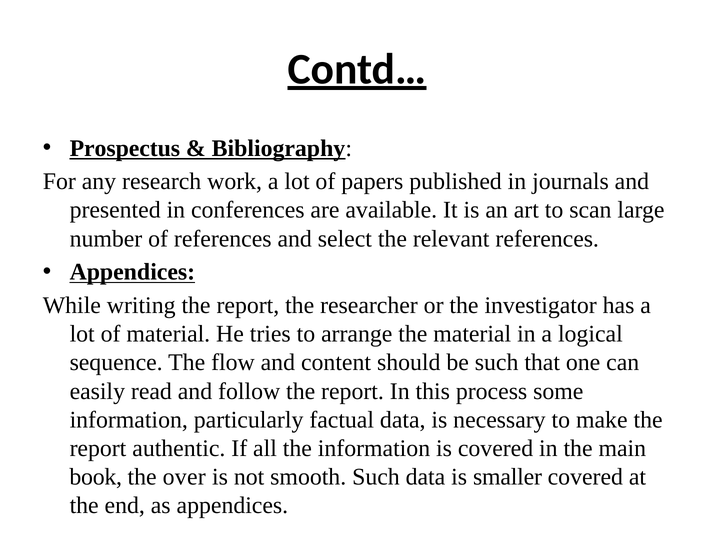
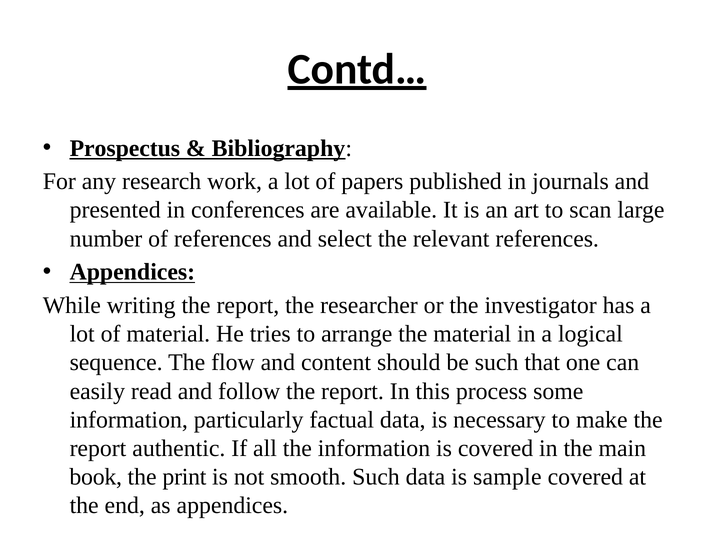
over: over -> print (184, 476)
smaller: smaller -> sample (507, 476)
